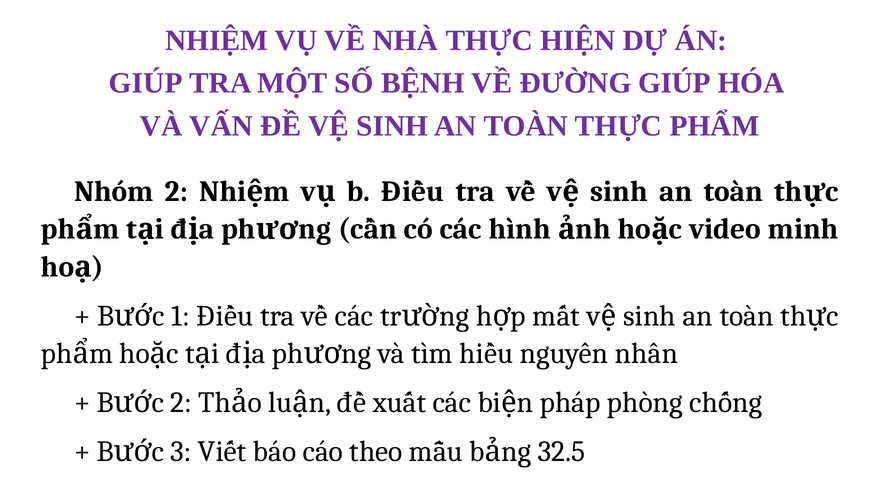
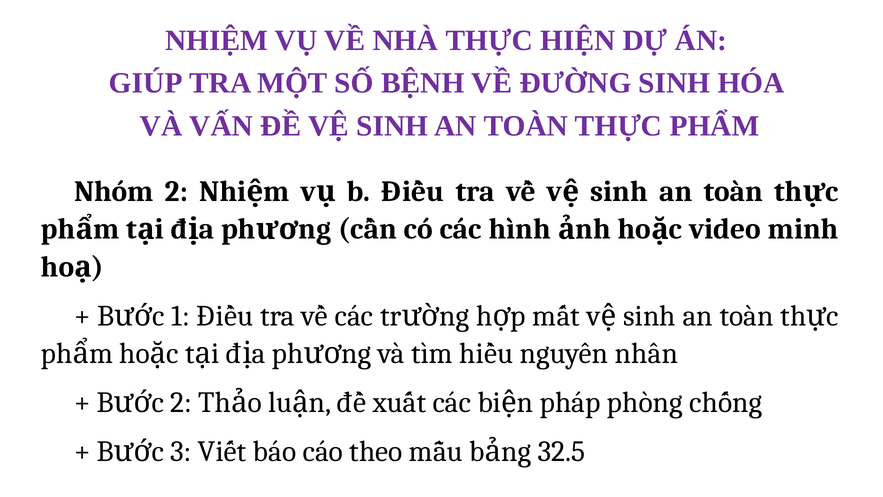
ĐƯỜNG GIÚP: GIÚP -> SINH (674, 83)
